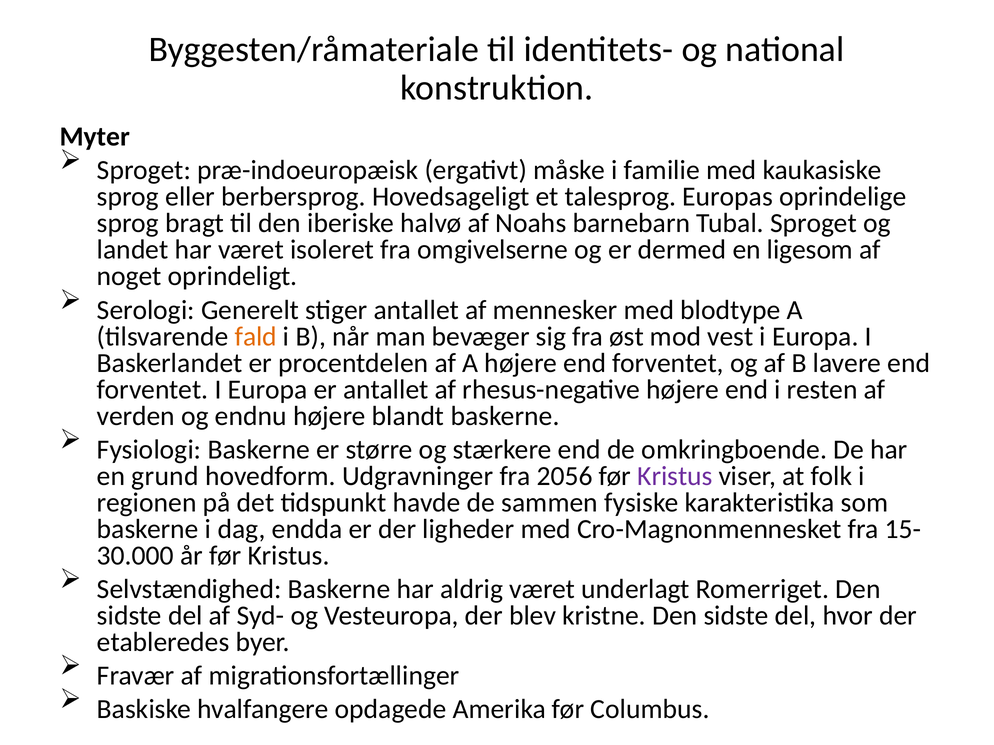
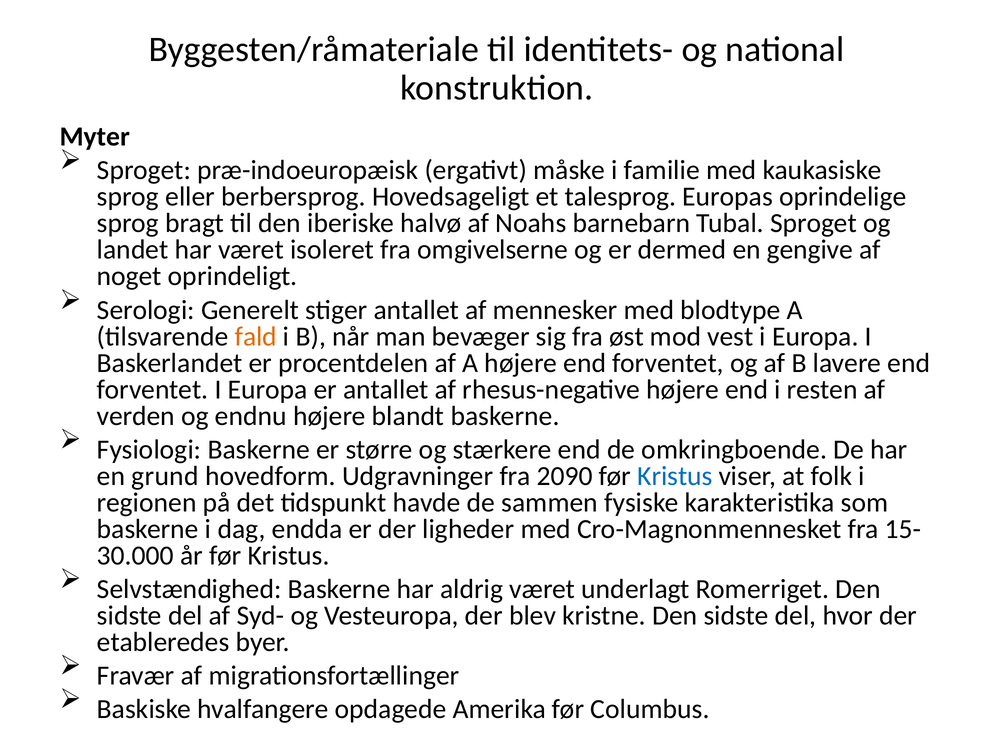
ligesom: ligesom -> gengive (810, 250)
2056: 2056 -> 2090 (565, 476)
Kristus colour: purple -> blue (675, 476)
